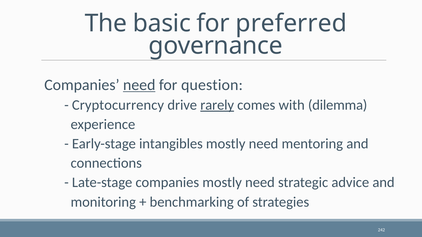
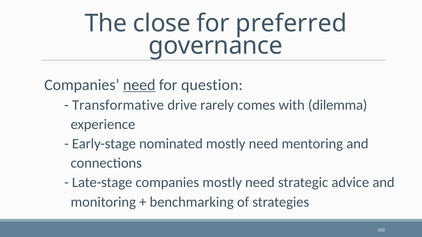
basic: basic -> close (162, 23)
Cryptocurrency: Cryptocurrency -> Transformative (118, 105)
rarely underline: present -> none (217, 105)
intangibles: intangibles -> nominated (171, 144)
